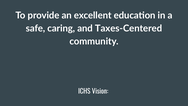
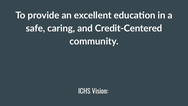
Taxes-Centered: Taxes-Centered -> Credit-Centered (129, 28)
